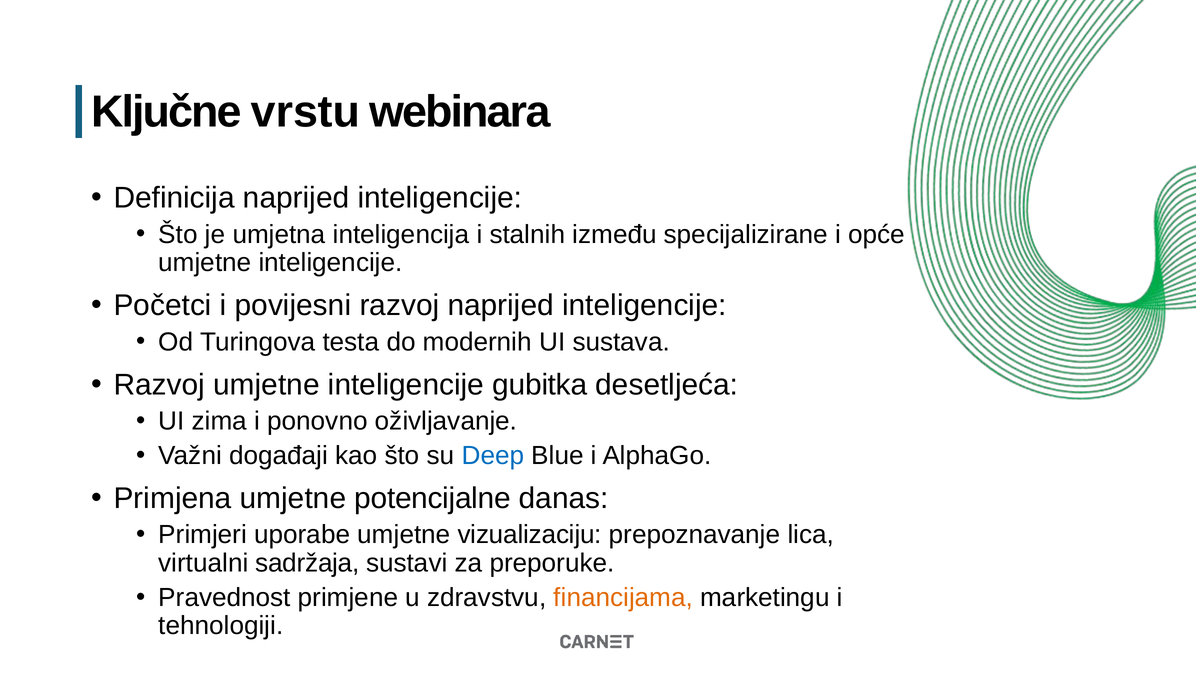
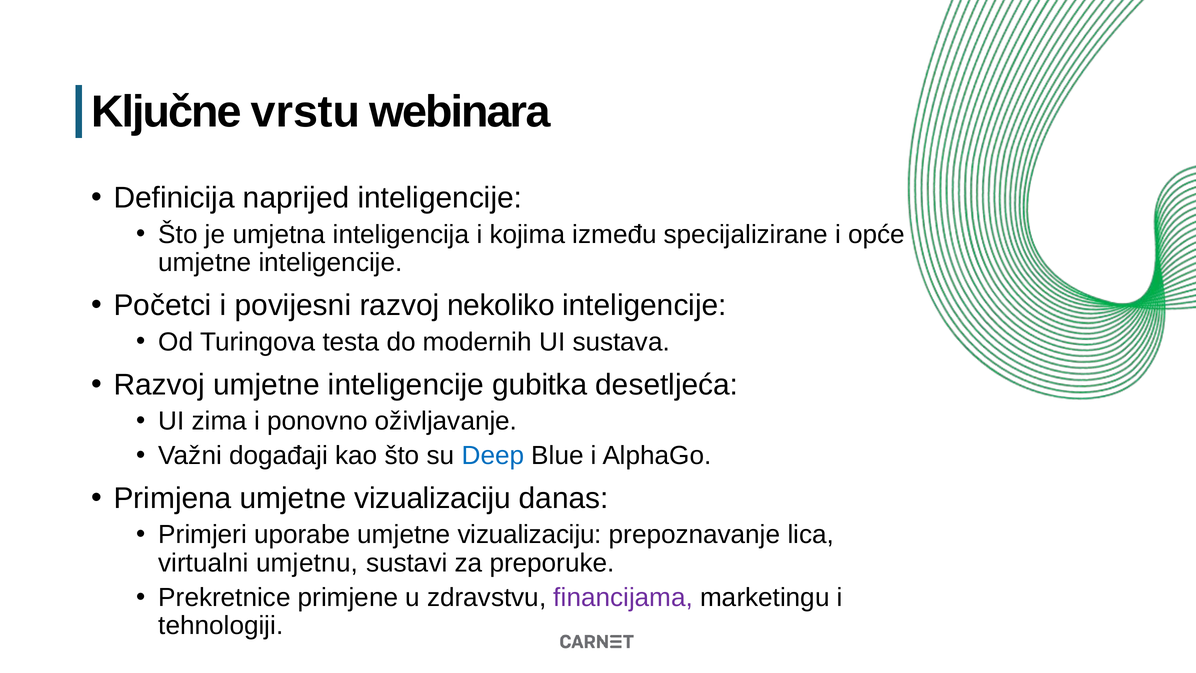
stalnih: stalnih -> kojima (527, 234)
razvoj naprijed: naprijed -> nekoliko (501, 305)
Primjena umjetne potencijalne: potencijalne -> vizualizaciju (433, 498)
sadržaja: sadržaja -> umjetnu (307, 563)
Pravednost: Pravednost -> Prekretnice (225, 597)
financijama colour: orange -> purple (623, 597)
